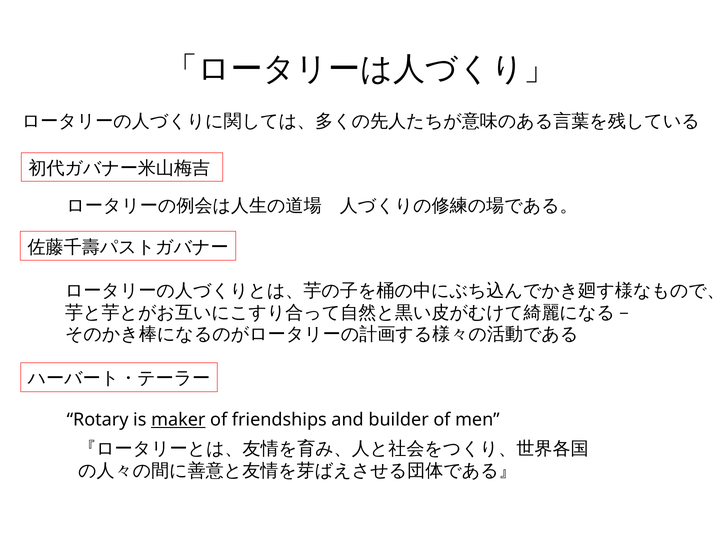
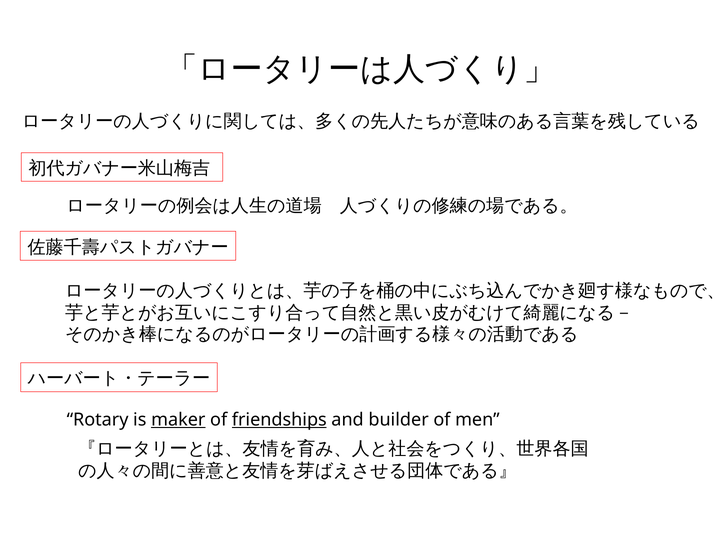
friendships underline: none -> present (279, 419)
